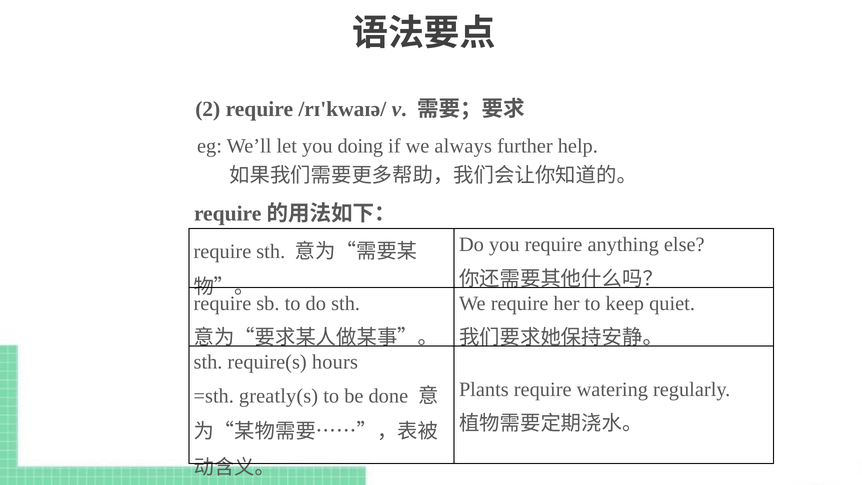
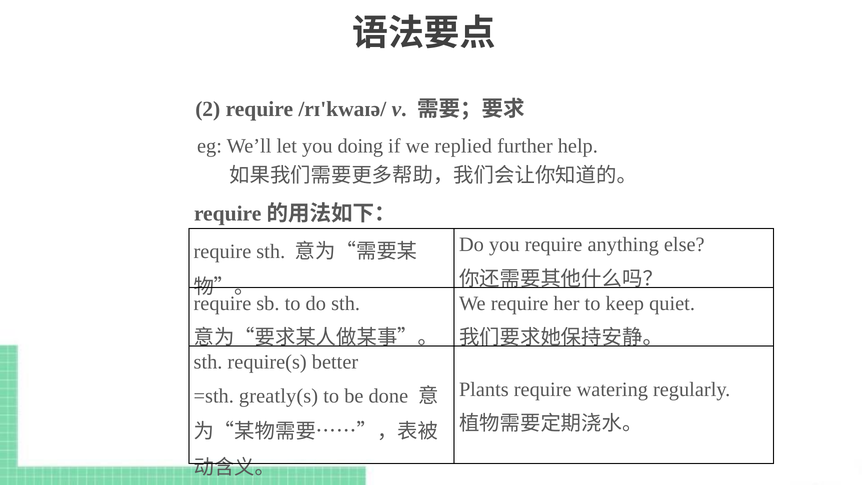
always: always -> replied (463, 146)
hours: hours -> better (335, 362)
